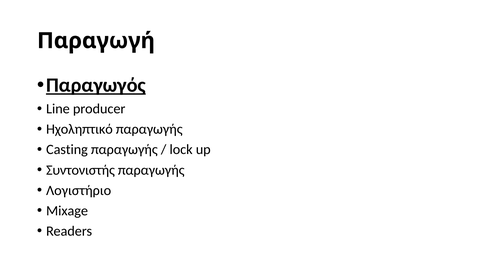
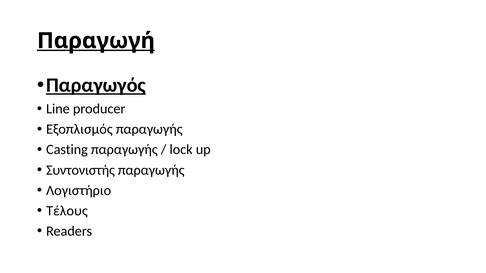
Παραγωγή underline: none -> present (96, 41)
Ηχοληπτικό: Ηχοληπτικό -> Εξοπλισμός (79, 129)
Mixage: Mixage -> Τέλους (67, 211)
